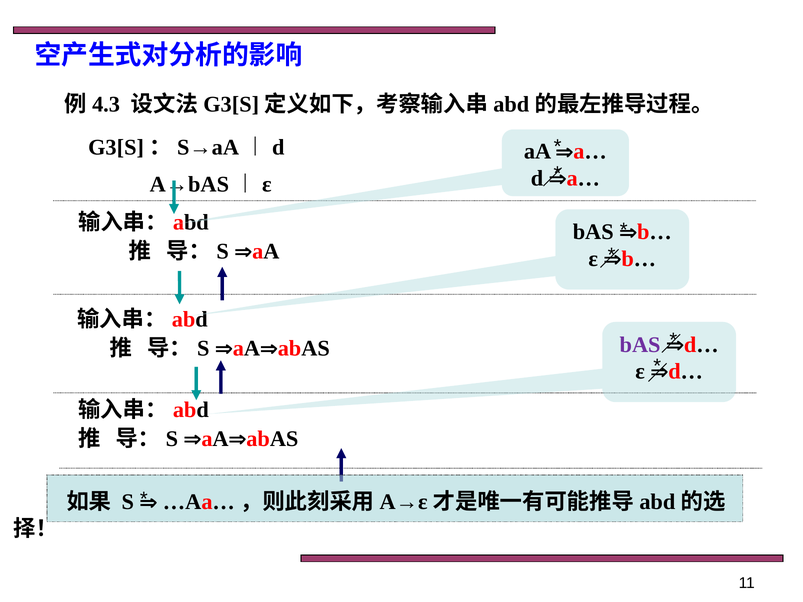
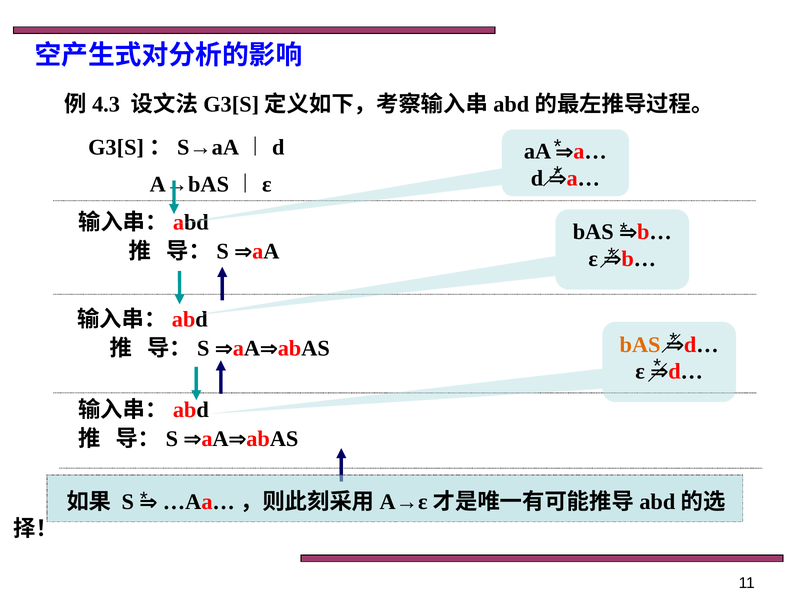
bAS colour: purple -> orange (640, 345)
